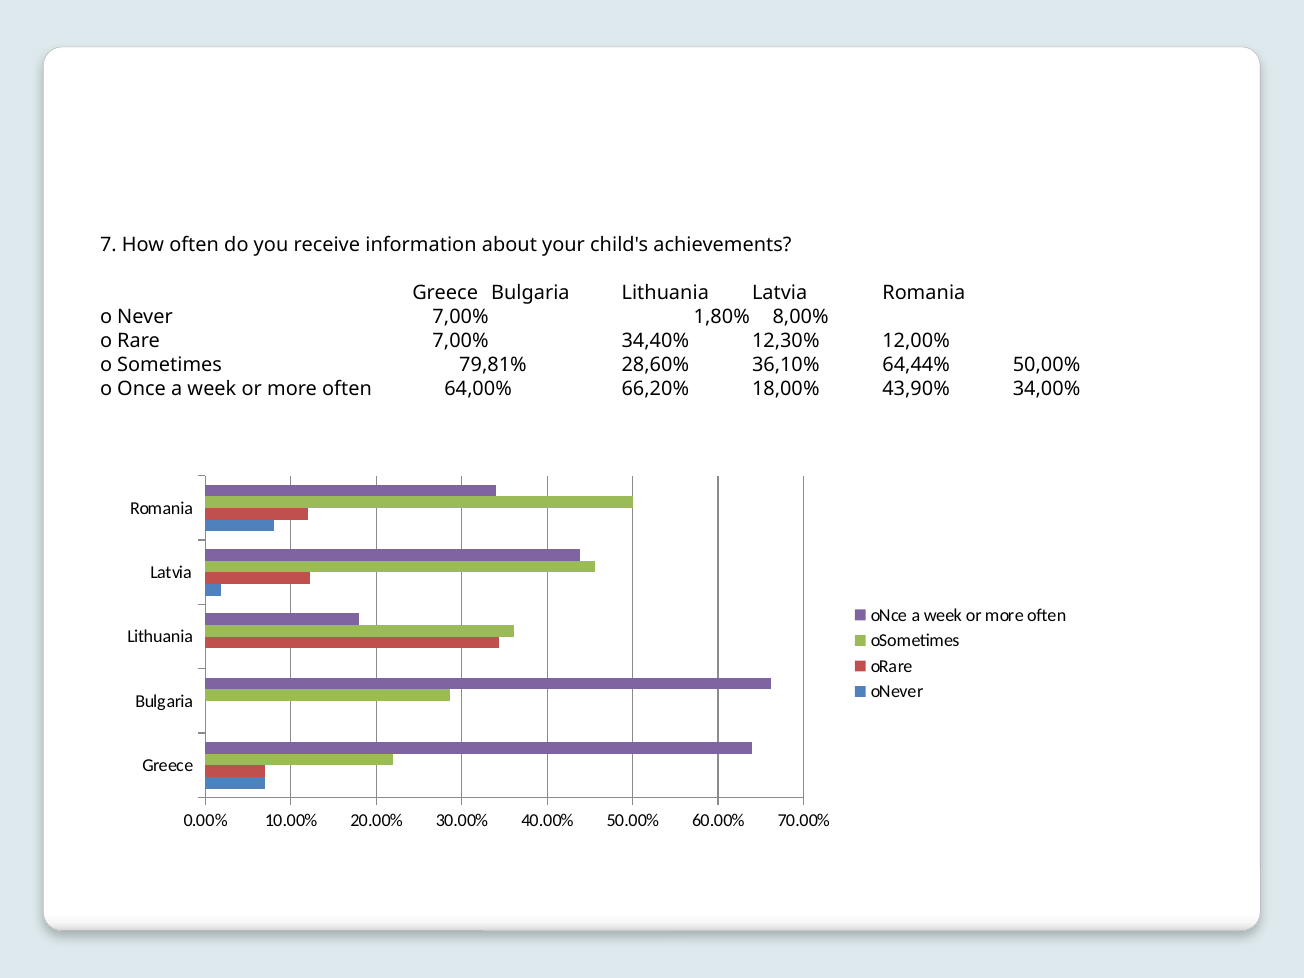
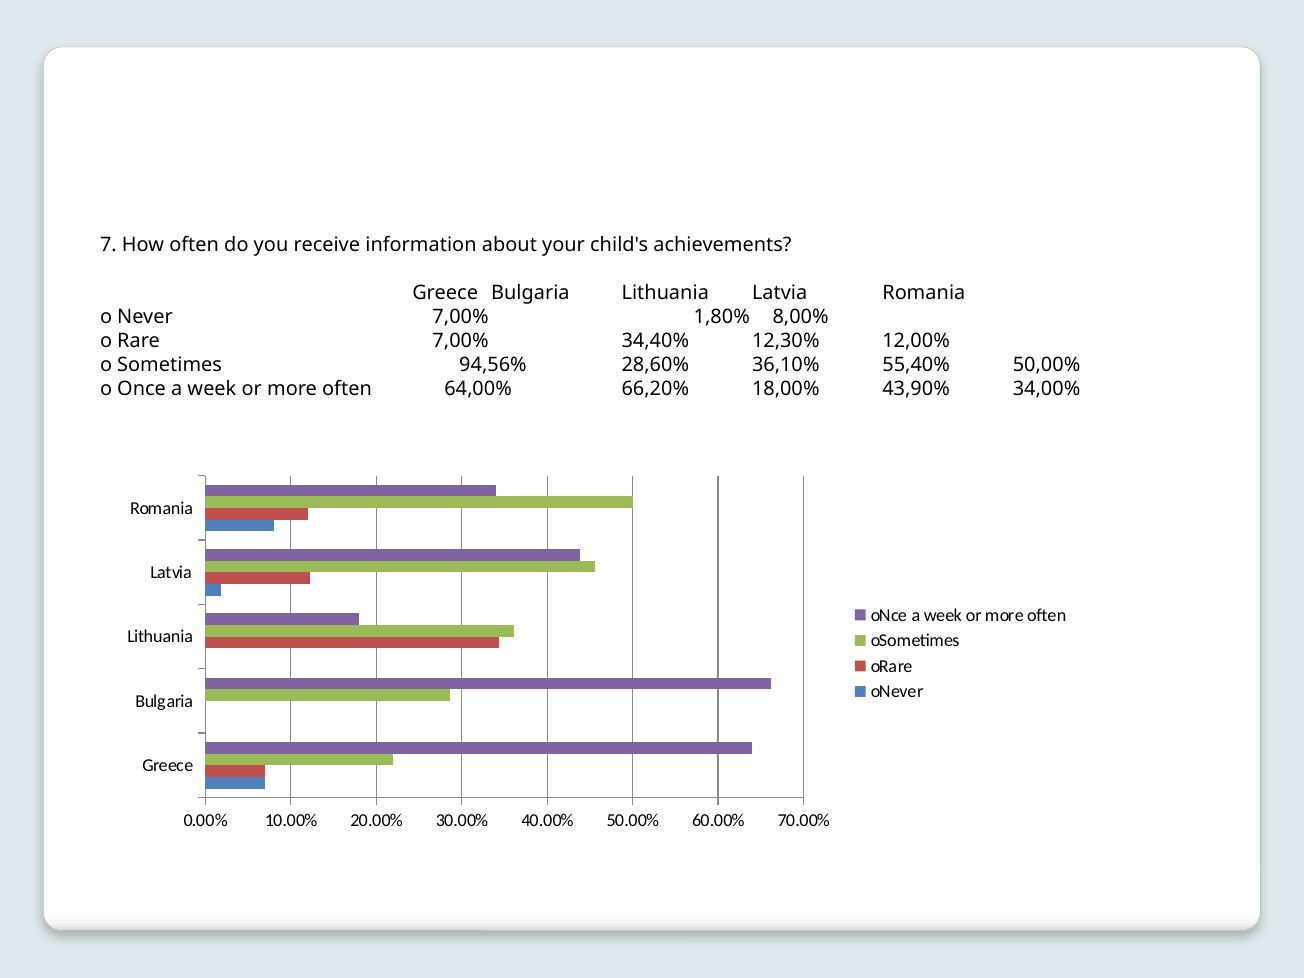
79,81%: 79,81% -> 94,56% (493, 365)
64,44%: 64,44% -> 55,40% (916, 365)
